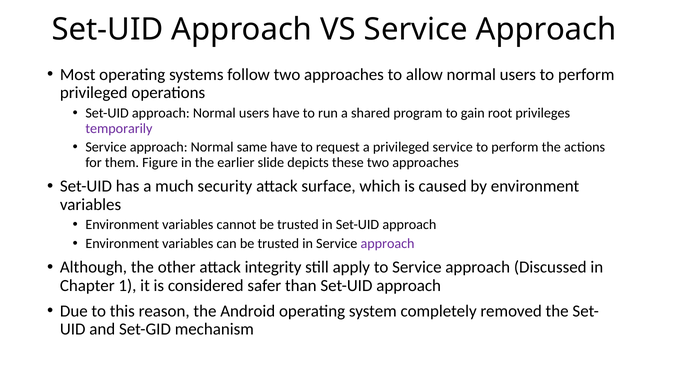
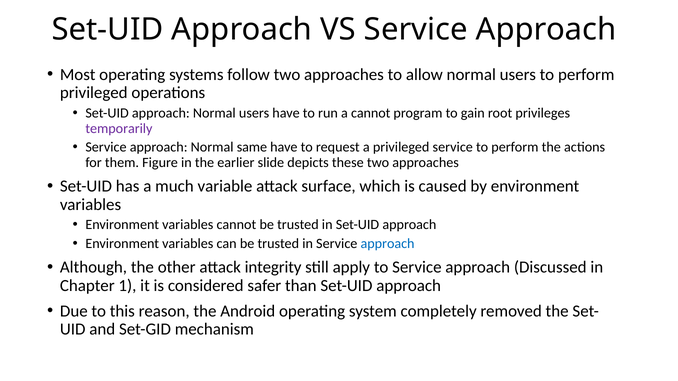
a shared: shared -> cannot (371, 113)
security: security -> variable (225, 186)
approach colour: purple -> blue (388, 244)
